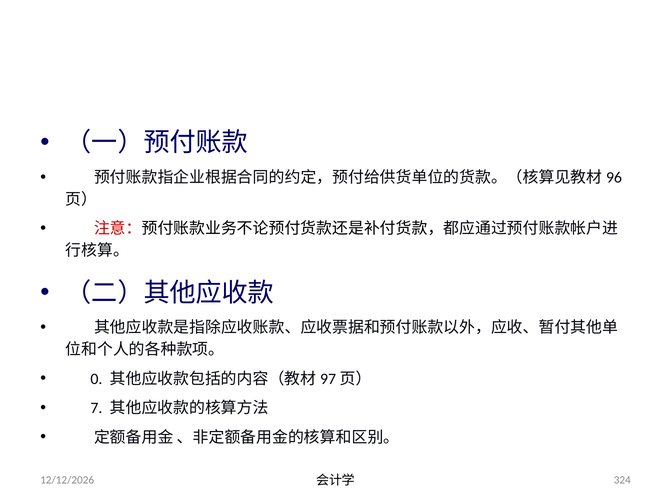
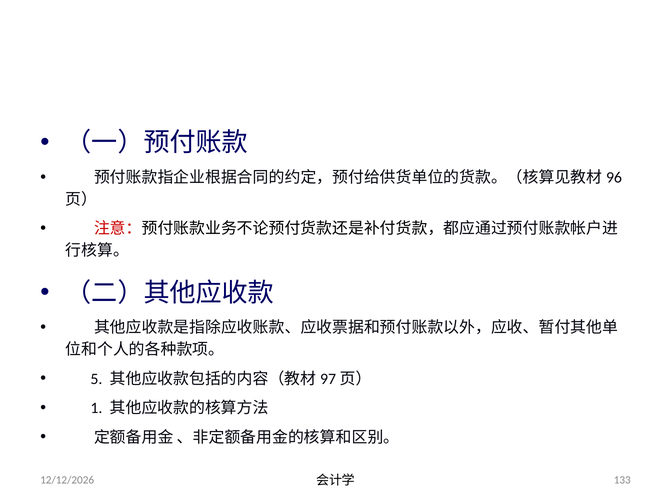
0: 0 -> 5 (96, 379)
7: 7 -> 1 (96, 408)
324: 324 -> 133 (622, 480)
